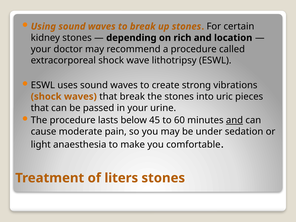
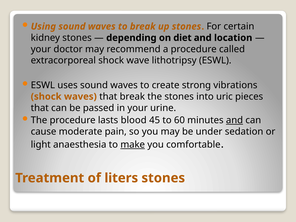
rich: rich -> diet (182, 38)
below: below -> blood (134, 120)
make underline: none -> present (133, 145)
